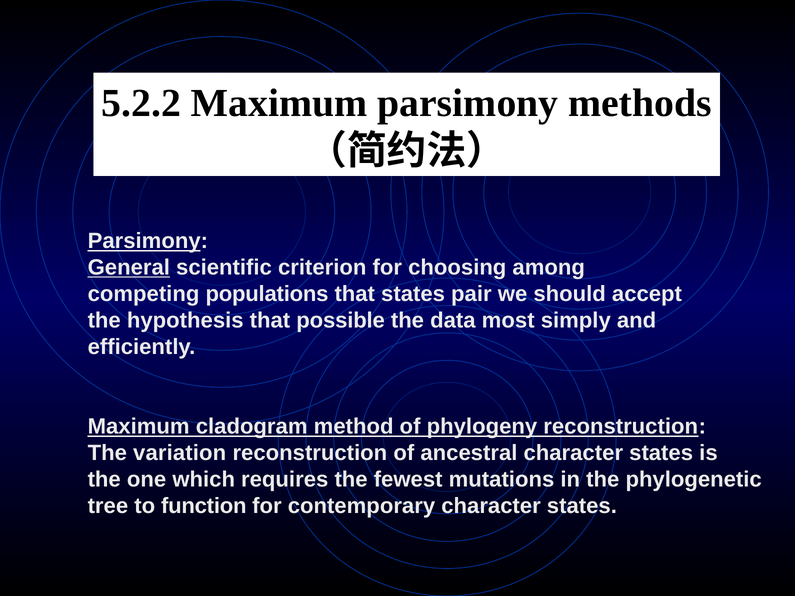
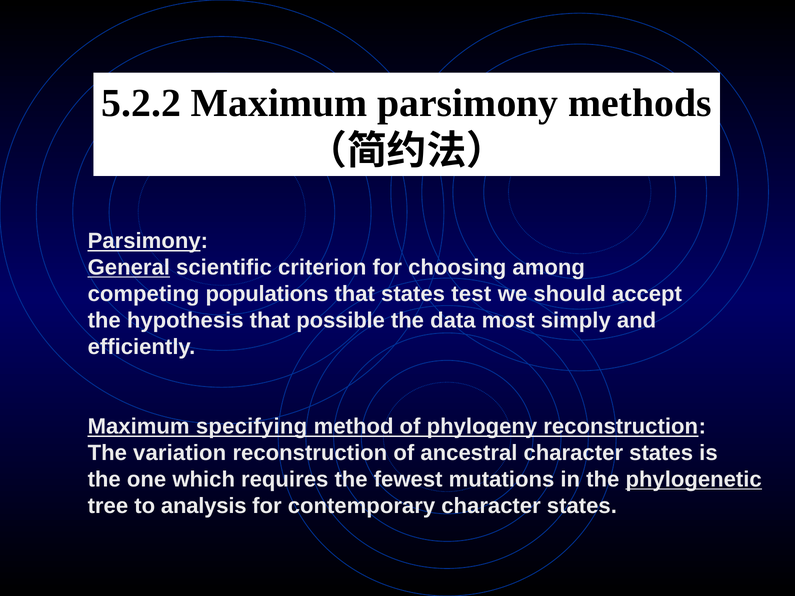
pair: pair -> test (471, 294)
cladogram: cladogram -> specifying (252, 427)
phylogenetic underline: none -> present (694, 480)
function: function -> analysis (204, 506)
